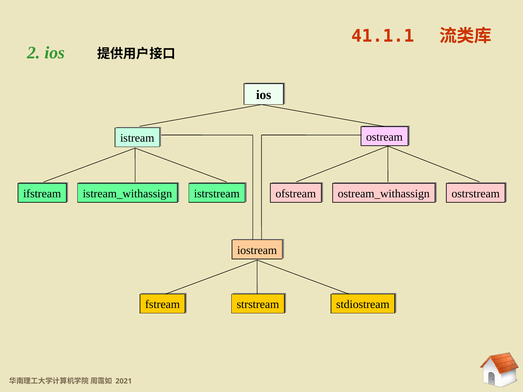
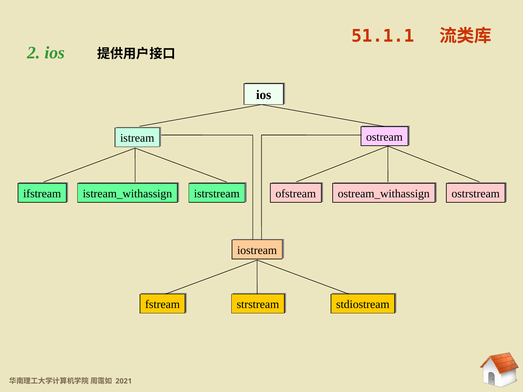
41.1.1: 41.1.1 -> 51.1.1 (383, 36)
